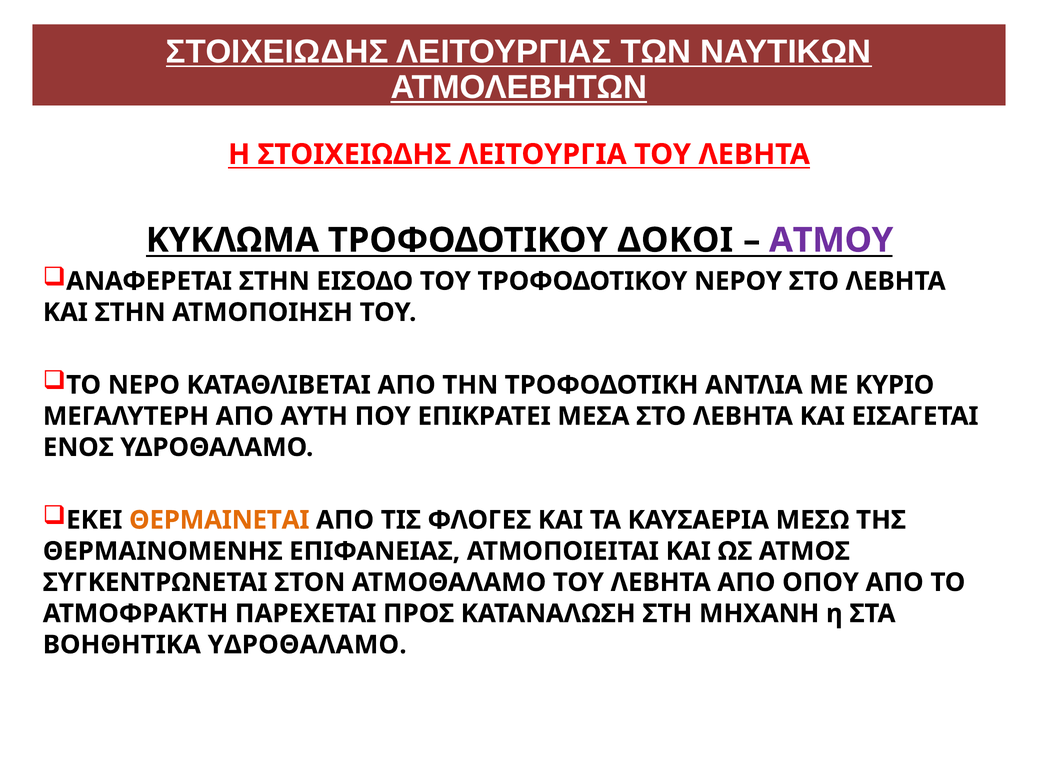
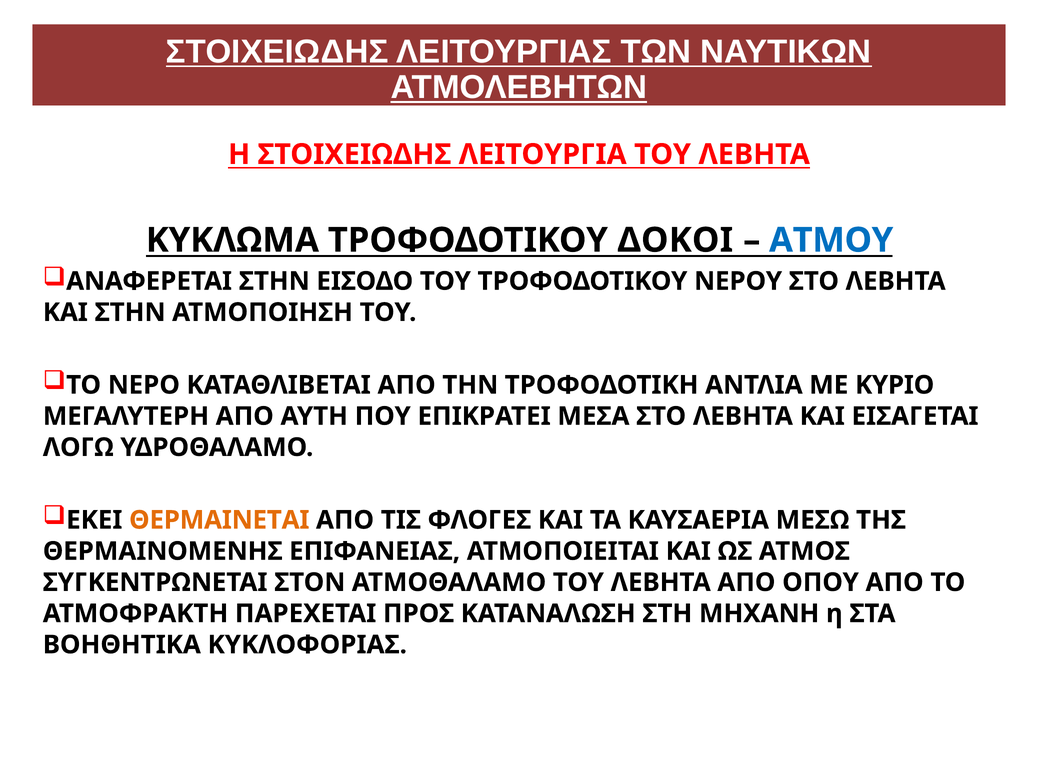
ΑΤΜΟΥ colour: purple -> blue (831, 240)
ΕΝΟΣ: ΕΝΟΣ -> ΛΟΓΩ (78, 447)
ΒΟΗΘΗΤΙΚΑ ΥΔΡΟΘΑΛΑΜΟ: ΥΔΡΟΘΑΛΑΜΟ -> ΚΥΚΛΟΦΟΡΙΑΣ (307, 644)
